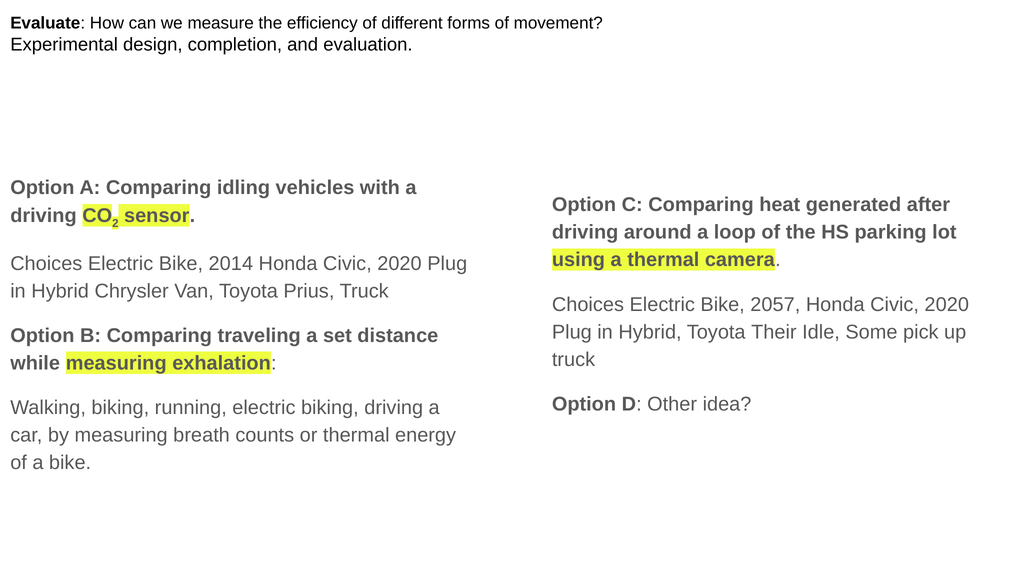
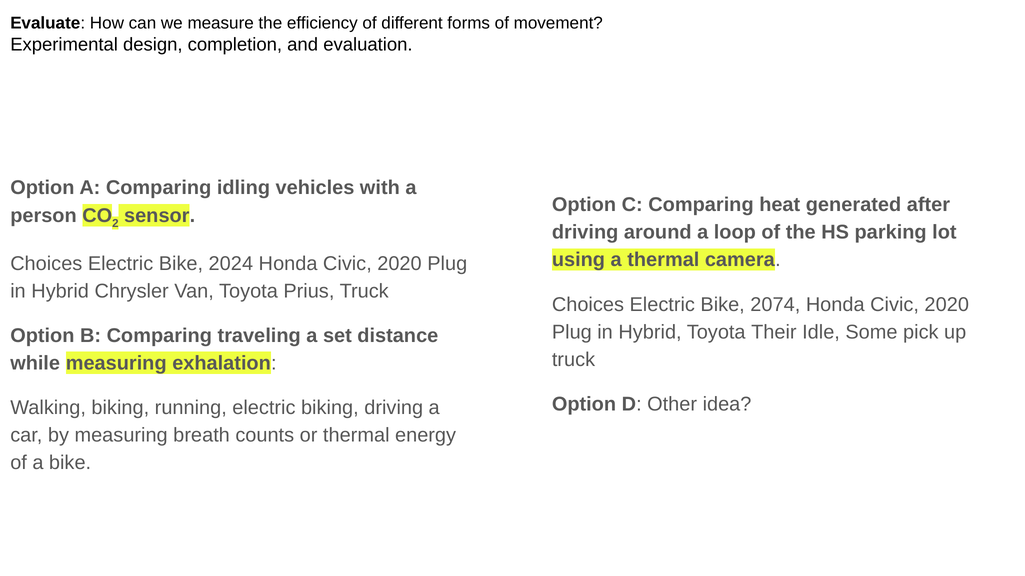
driving: driving -> person (43, 216)
2014: 2014 -> 2024 (231, 264)
2057: 2057 -> 2074 (775, 305)
